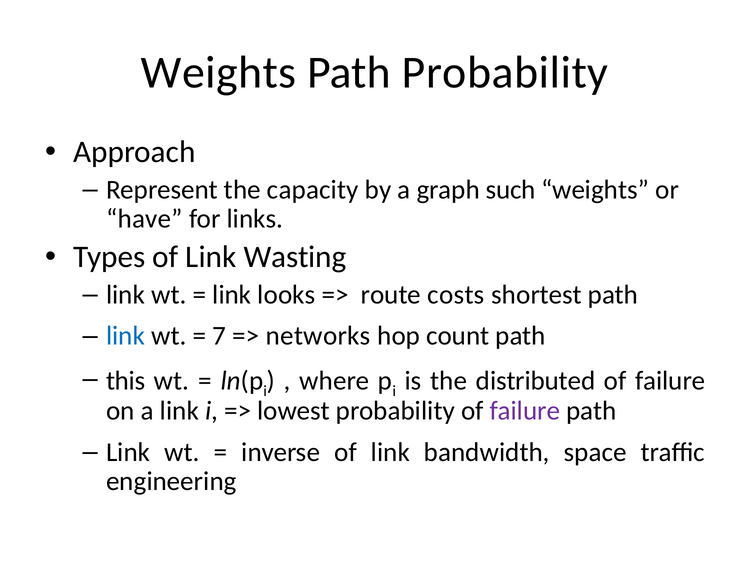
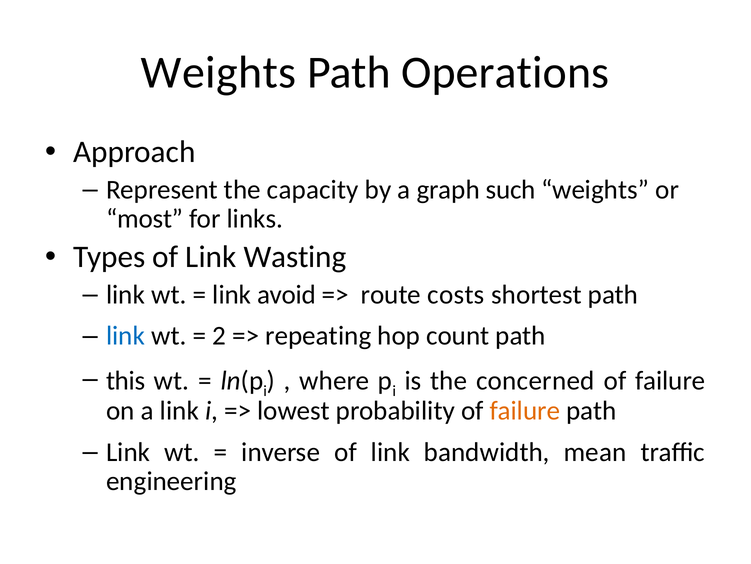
Path Probability: Probability -> Operations (505, 73)
have: have -> most (145, 219)
looks: looks -> avoid (287, 294)
7: 7 -> 2 (219, 336)
networks: networks -> repeating (318, 336)
distributed: distributed -> concerned (535, 380)
failure colour: purple -> orange (525, 410)
space: space -> mean (595, 452)
